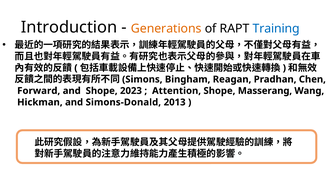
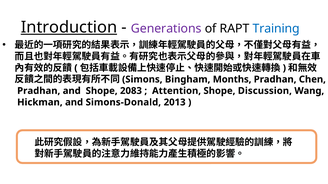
Introduction underline: none -> present (69, 27)
Generations colour: orange -> purple (166, 29)
Reagan: Reagan -> Months (232, 80)
Forward: Forward -> Pradhan (39, 91)
2023: 2023 -> 2083 (131, 91)
Masserang: Masserang -> Discussion (265, 91)
